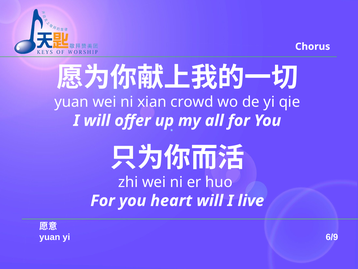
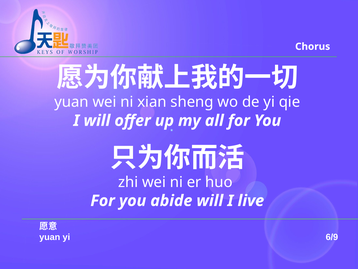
crowd: crowd -> sheng (192, 102)
heart: heart -> abide (171, 200)
